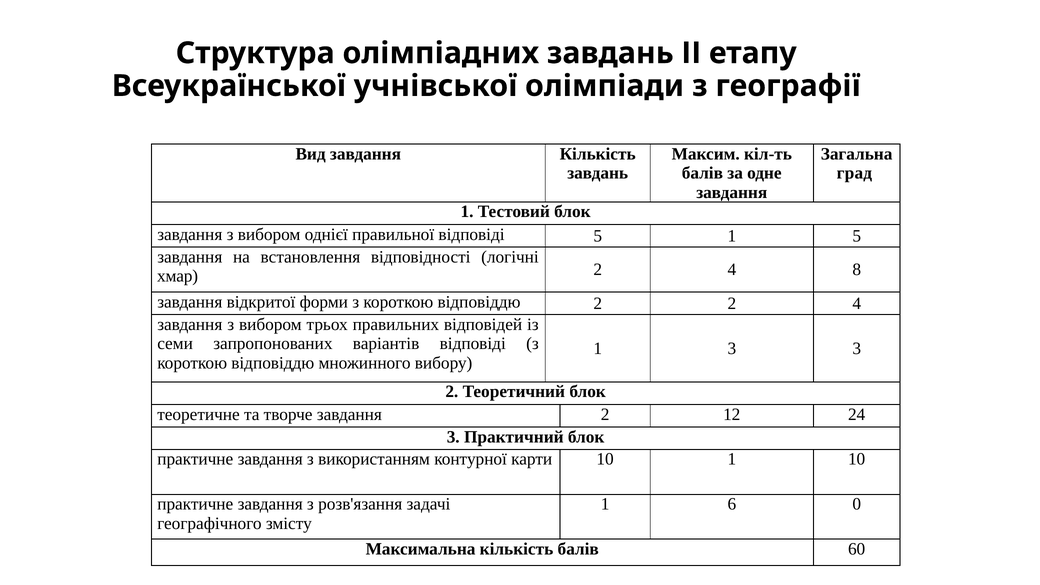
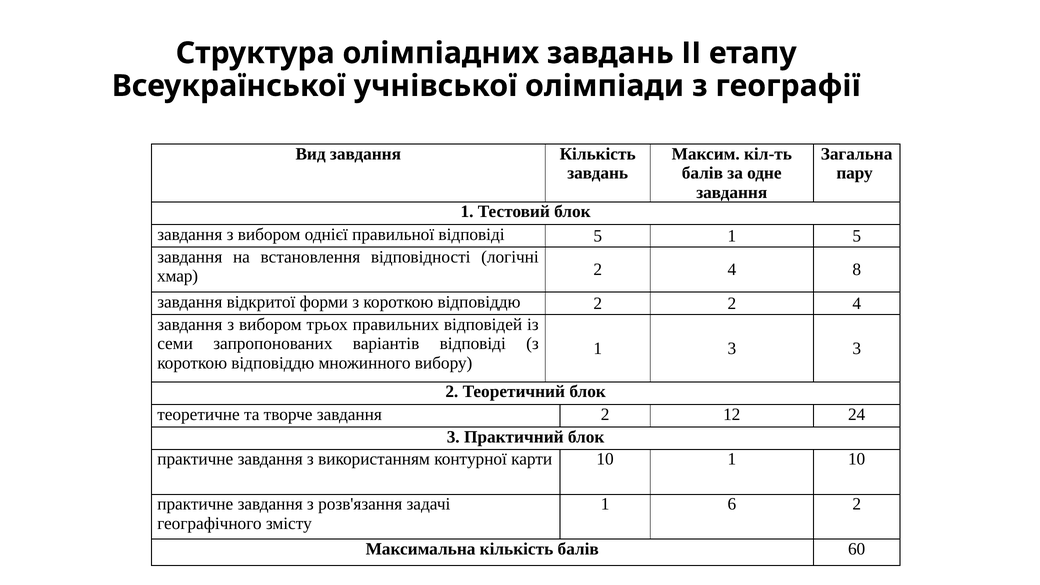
град: град -> пару (855, 173)
6 0: 0 -> 2 (857, 504)
